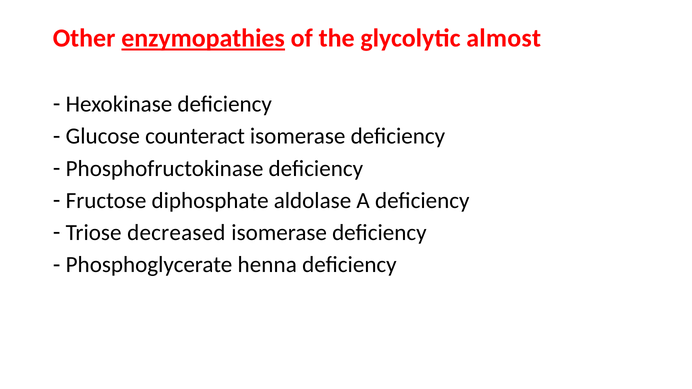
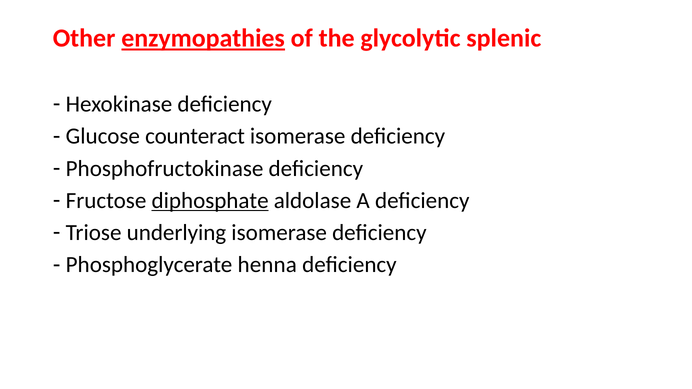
almost: almost -> splenic (504, 38)
diphosphate underline: none -> present (210, 201)
decreased: decreased -> underlying (176, 233)
